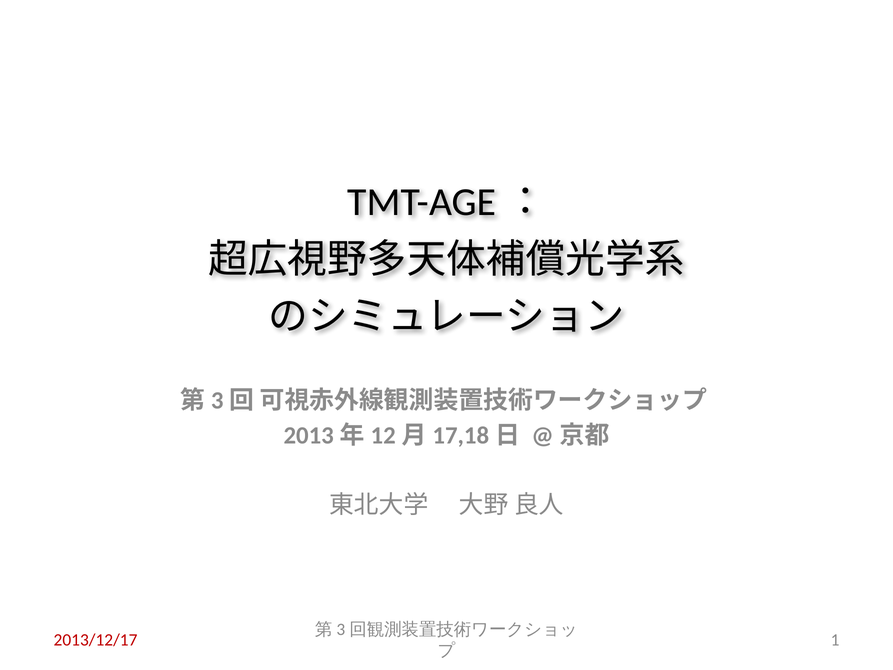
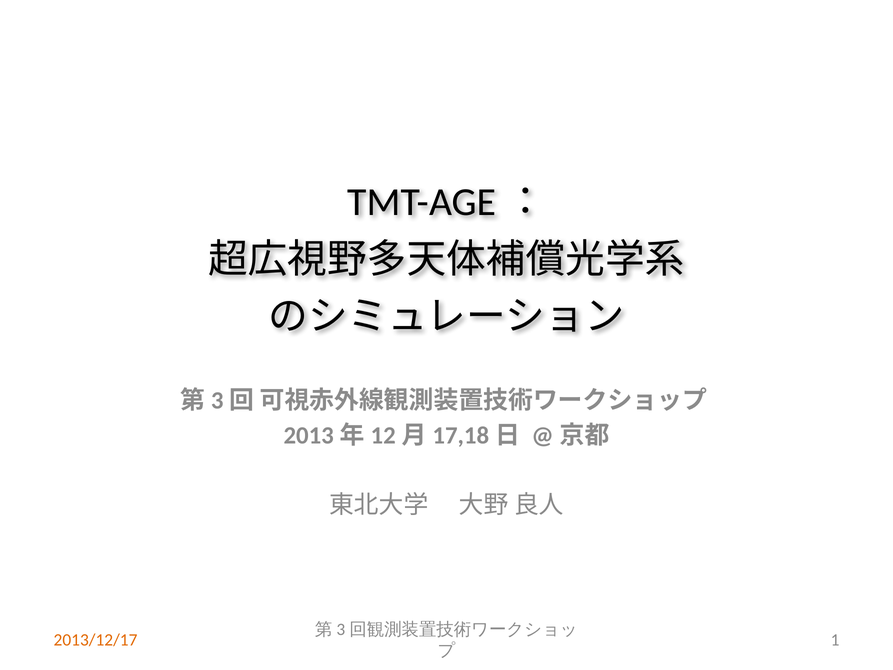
2013/12/17 colour: red -> orange (96, 640)
